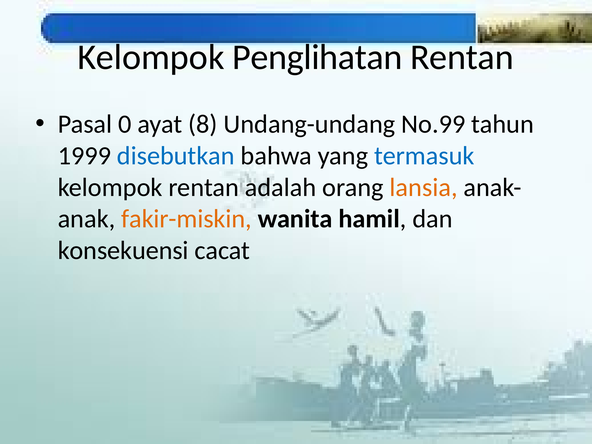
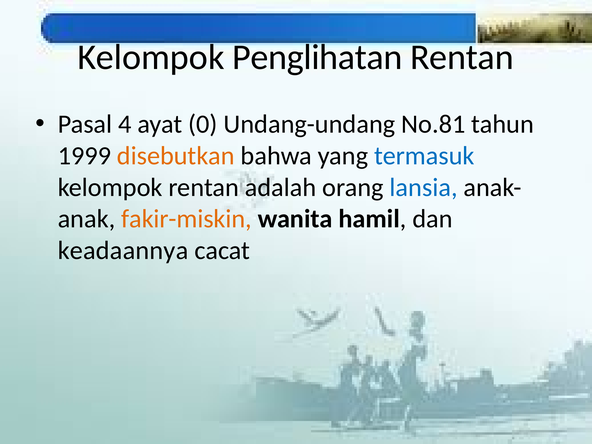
0: 0 -> 4 (125, 124)
8: 8 -> 0 (203, 124)
No.99: No.99 -> No.81 (433, 124)
disebutkan colour: blue -> orange (176, 156)
lansia colour: orange -> blue (424, 187)
konsekuensi: konsekuensi -> keadaannya (123, 251)
